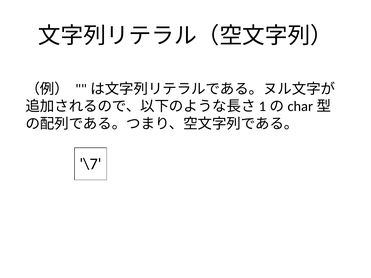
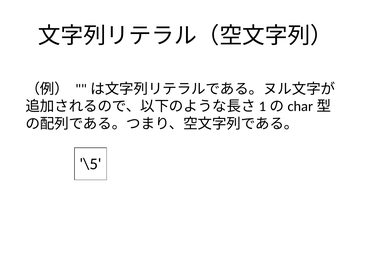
\7: \7 -> \5 (91, 164)
